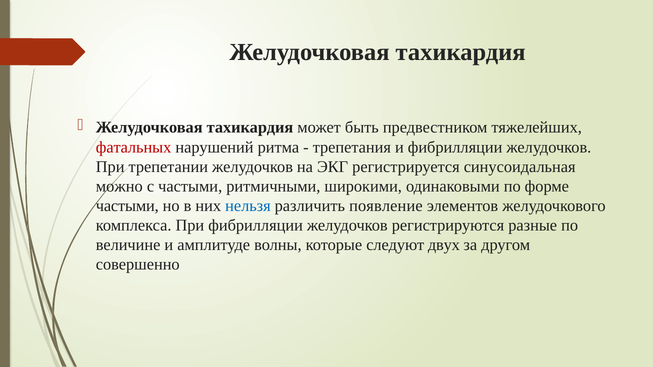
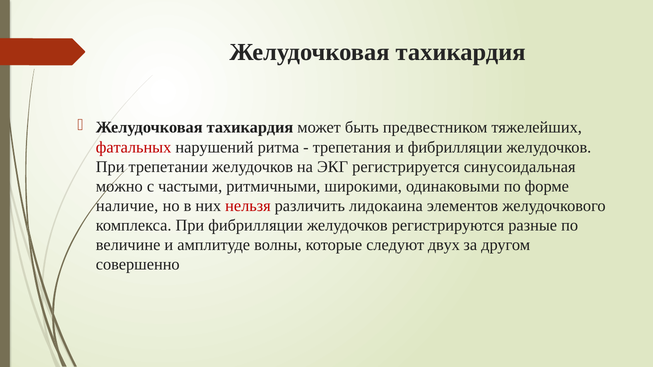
частыми: частыми -> наличие (127, 206)
нельзя colour: blue -> red (248, 206)
появление: появление -> лидокаина (386, 206)
